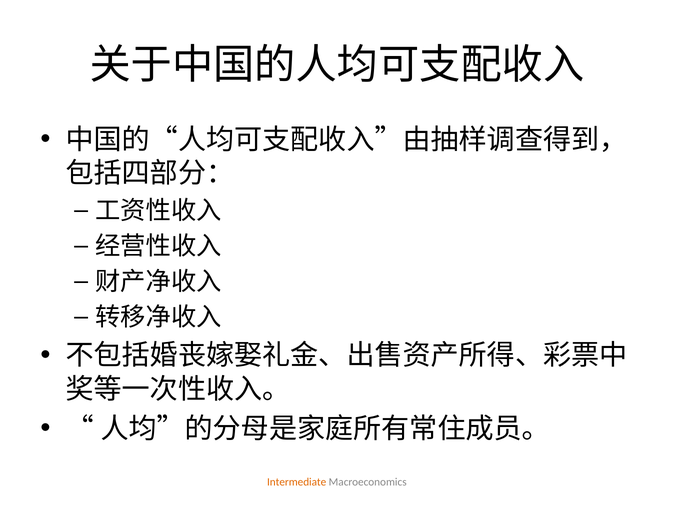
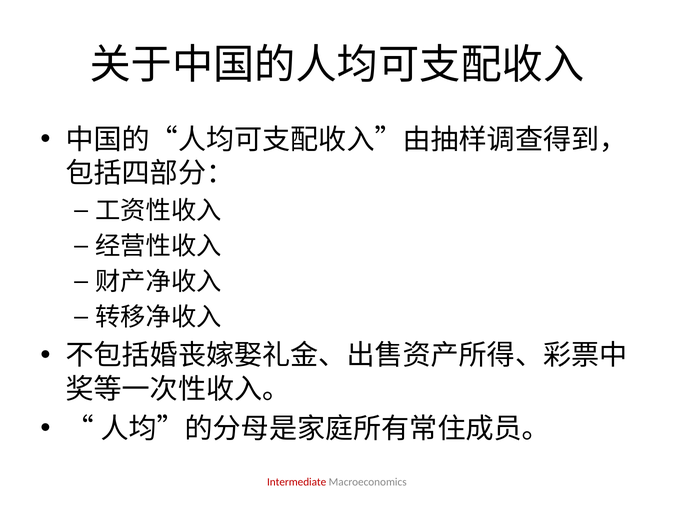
Intermediate colour: orange -> red (297, 483)
